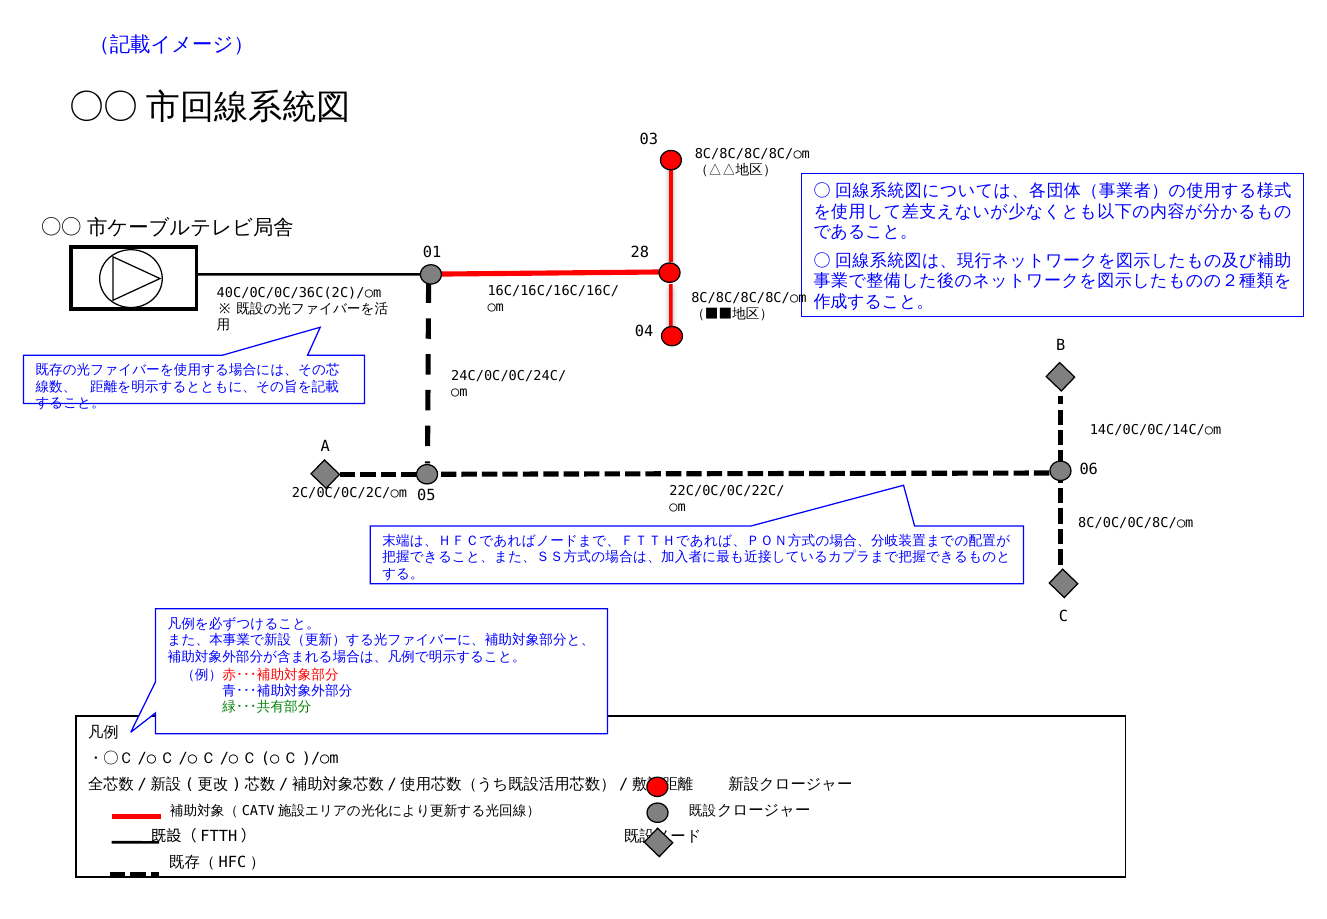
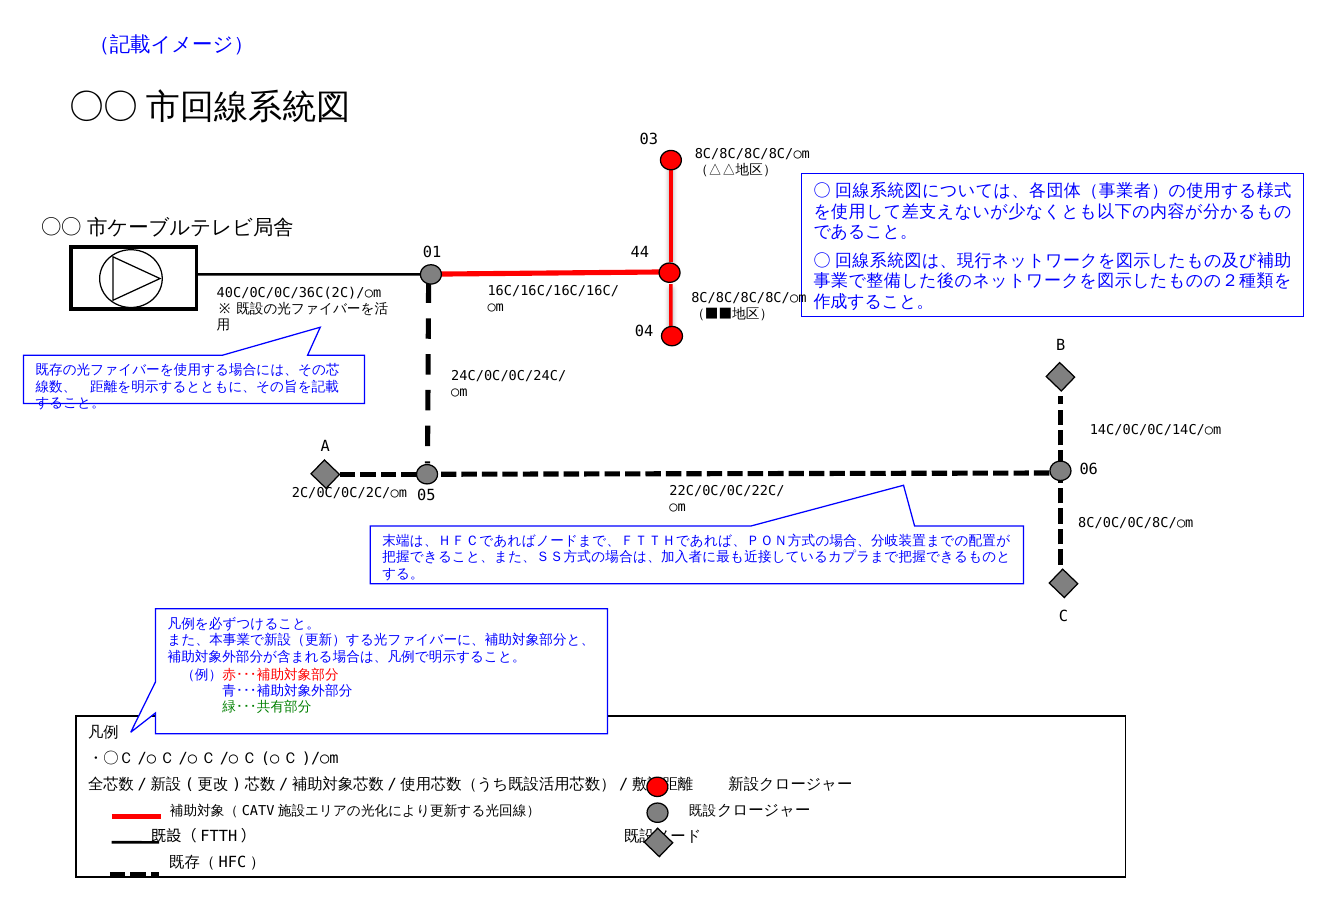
28: 28 -> 44 (640, 252)
